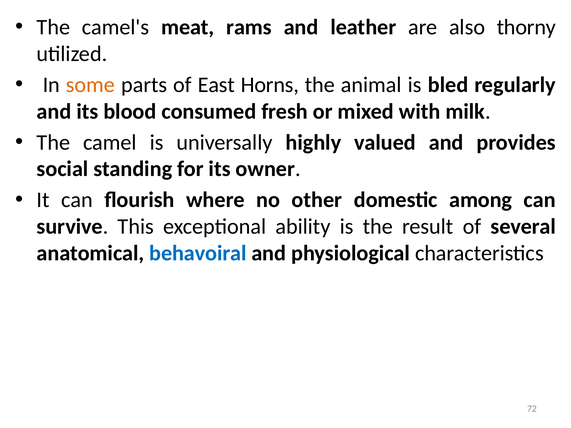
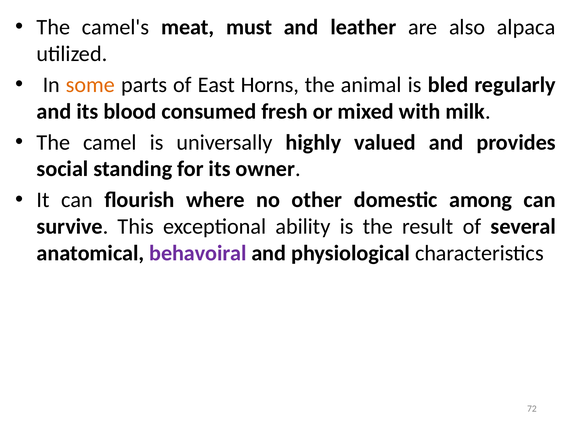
rams: rams -> must (249, 27)
thorny: thorny -> alpaca (526, 27)
behavoiral colour: blue -> purple (198, 253)
